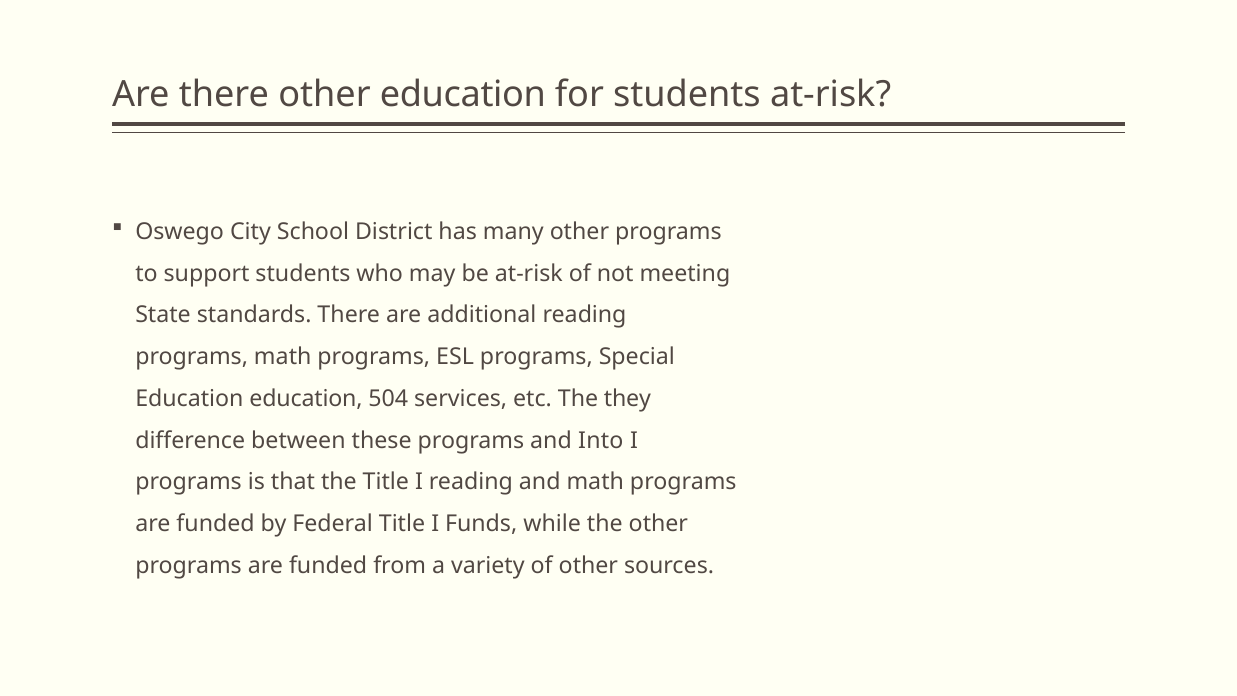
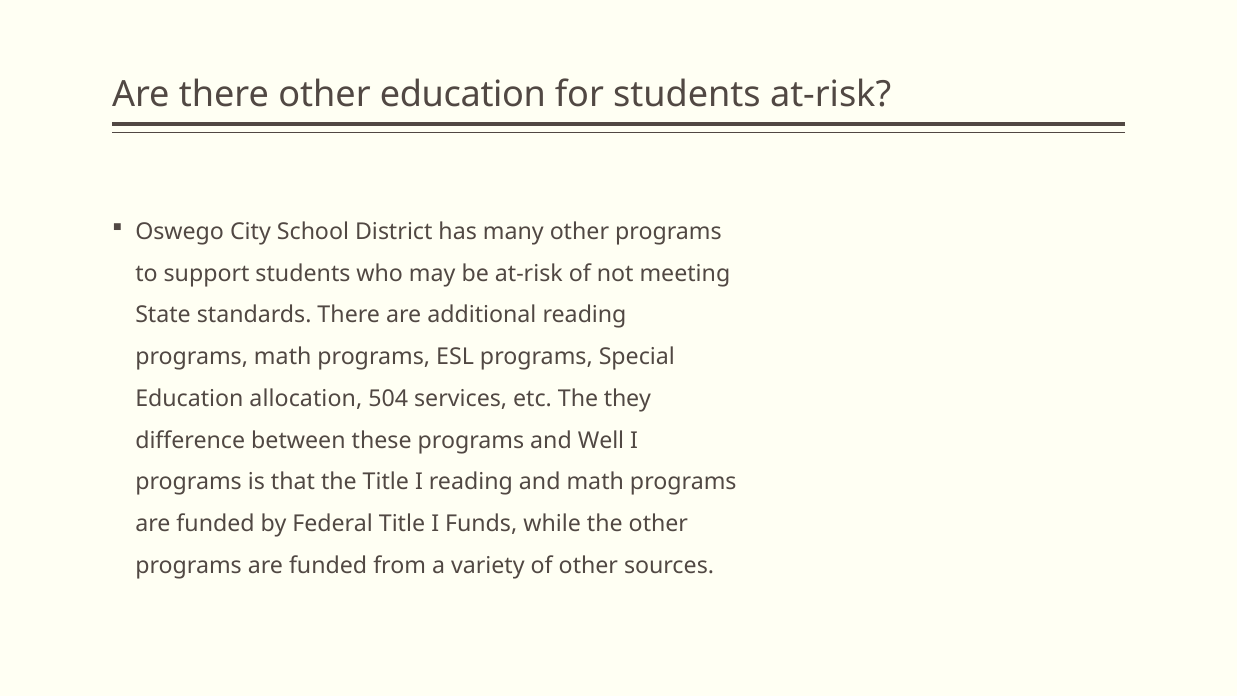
Education education: education -> allocation (306, 399)
Into: Into -> Well (601, 440)
